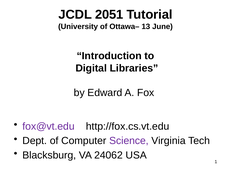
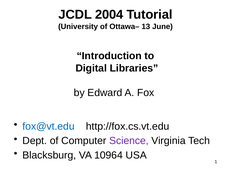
2051: 2051 -> 2004 (109, 15)
fox@vt.edu colour: purple -> blue (49, 127)
24062: 24062 -> 10964 (108, 155)
